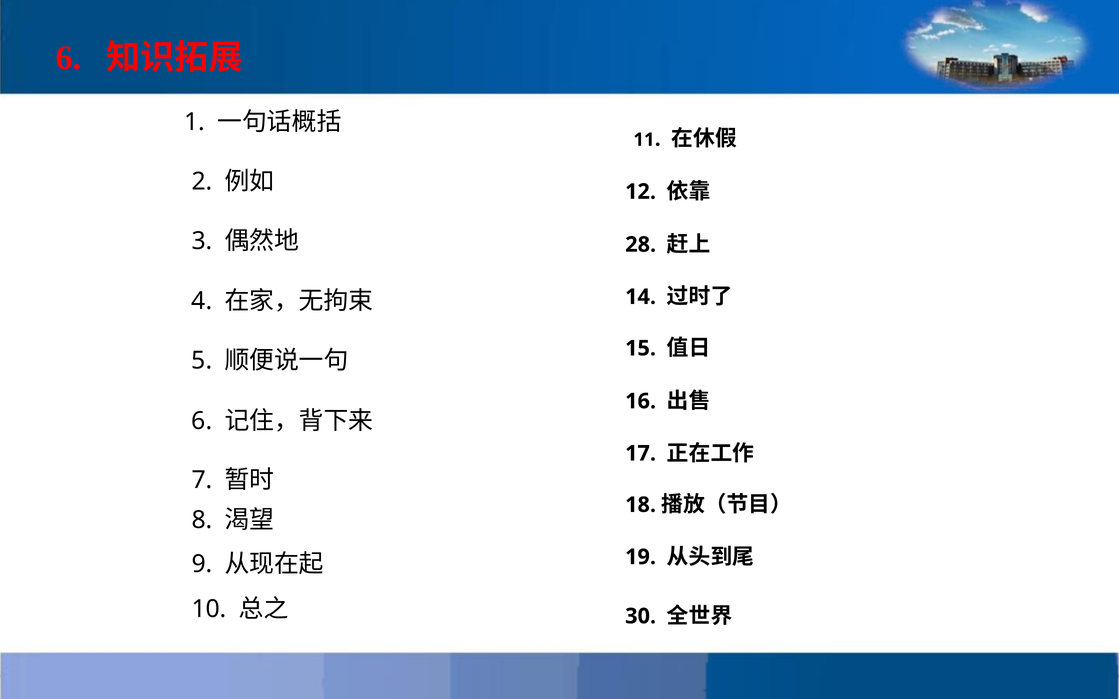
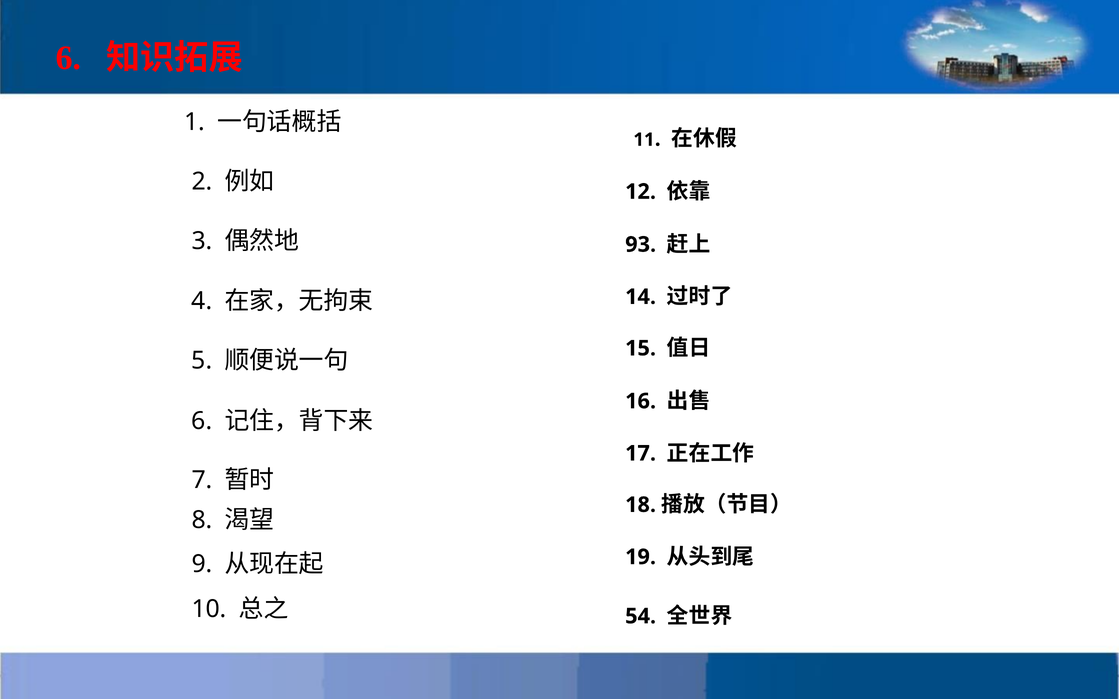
28: 28 -> 93 (641, 245)
30: 30 -> 54 (641, 617)
